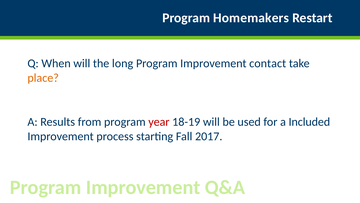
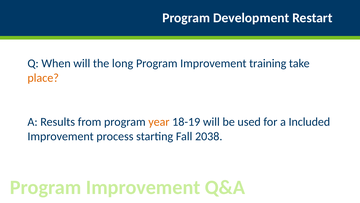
Homemakers: Homemakers -> Development (251, 18)
contact: contact -> training (268, 63)
year colour: red -> orange (159, 122)
2017: 2017 -> 2038 (209, 136)
